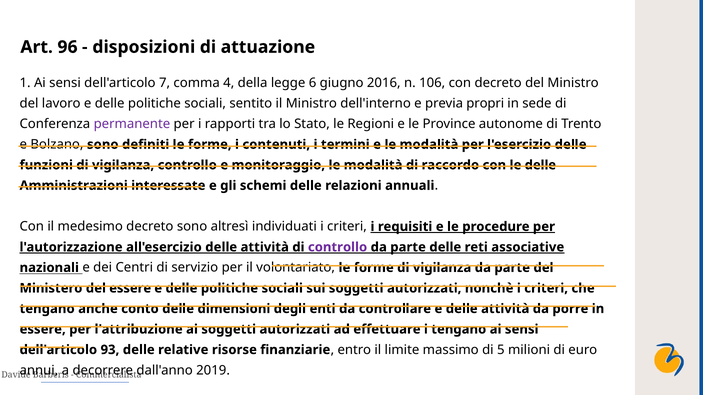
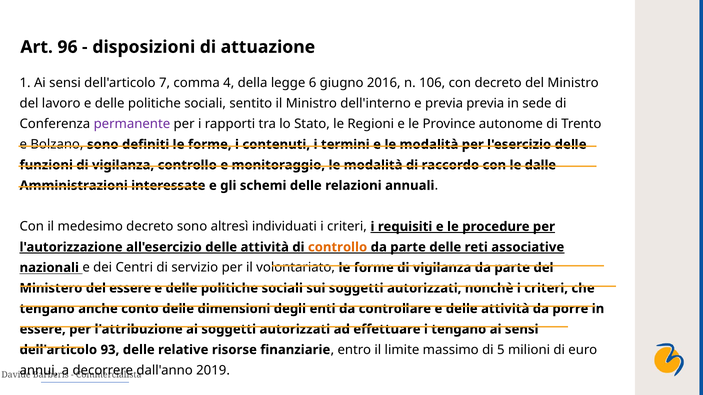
previa propri: propri -> previa (485, 104)
le delle: delle -> dalle (540, 165)
controllo colour: purple -> orange (338, 247)
